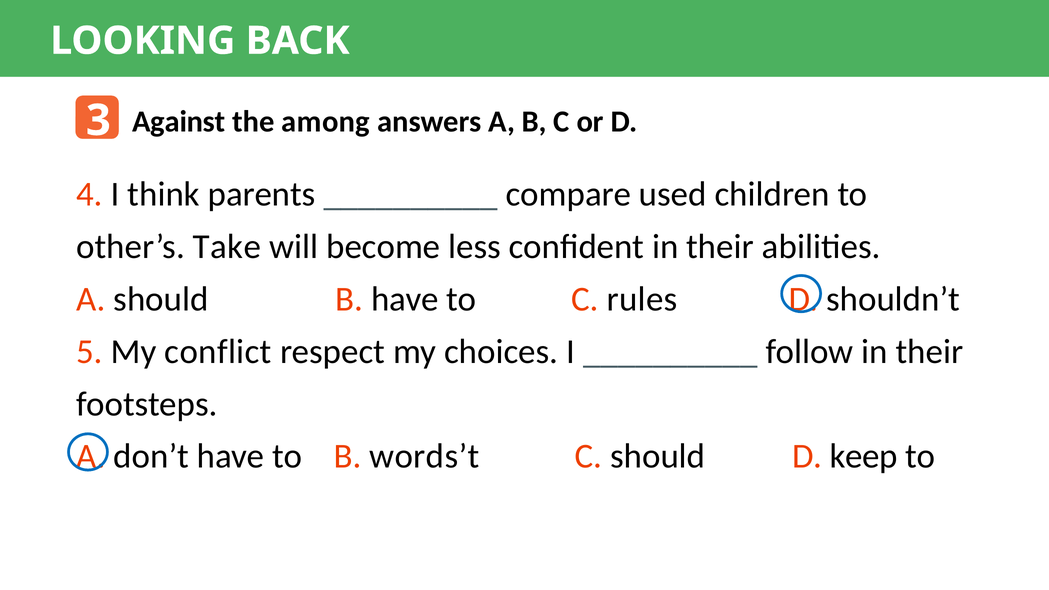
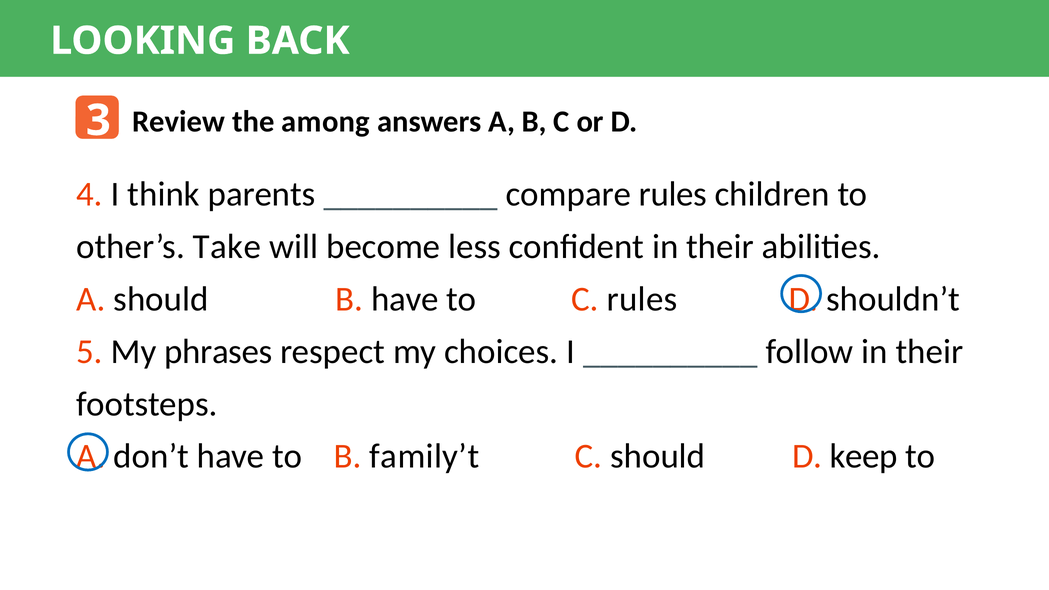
Against: Against -> Review (179, 122)
compare used: used -> rules (673, 194)
conflict: conflict -> phrases (218, 352)
words’t: words’t -> family’t (424, 456)
